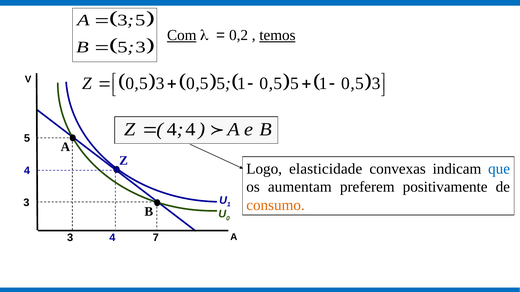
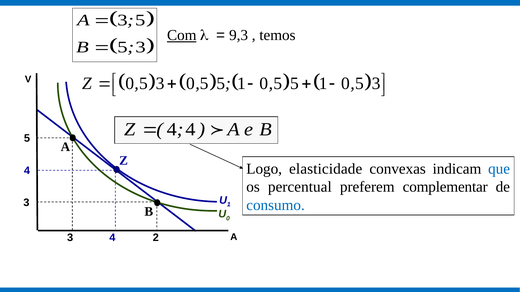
0,2: 0,2 -> 9,3 (239, 35)
temos underline: present -> none (277, 35)
aumentam: aumentam -> percentual (300, 187)
positivamente: positivamente -> complementar (445, 187)
consumo colour: orange -> blue (276, 205)
7: 7 -> 2 (156, 238)
